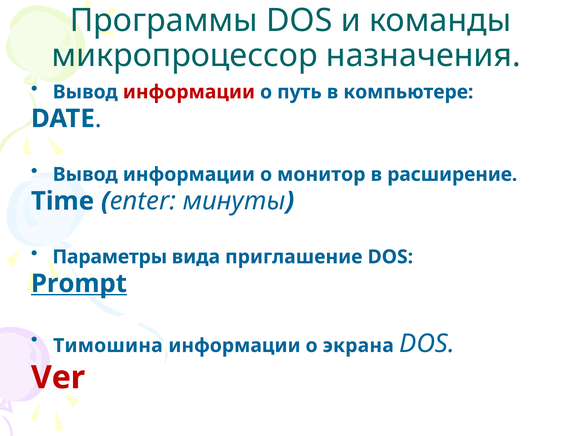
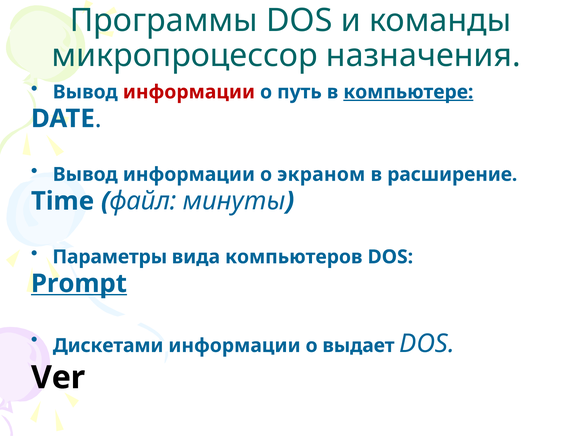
компьютере underline: none -> present (408, 92)
монитор: монитор -> экраном (321, 174)
enter: enter -> файл (143, 201)
приглашение: приглашение -> компьютеров (294, 257)
Тимошина: Тимошина -> Дискетами (108, 345)
экрана: экрана -> выдает (358, 345)
Ver colour: red -> black (58, 377)
